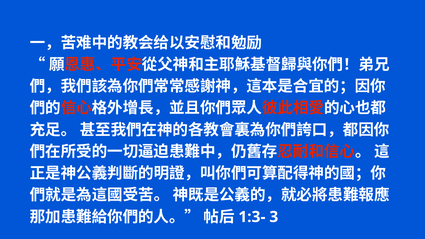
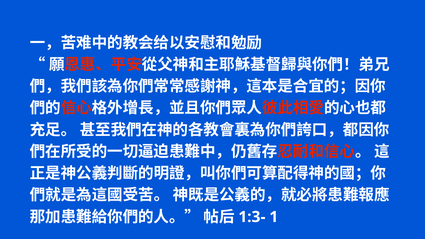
3: 3 -> 1 (274, 217)
